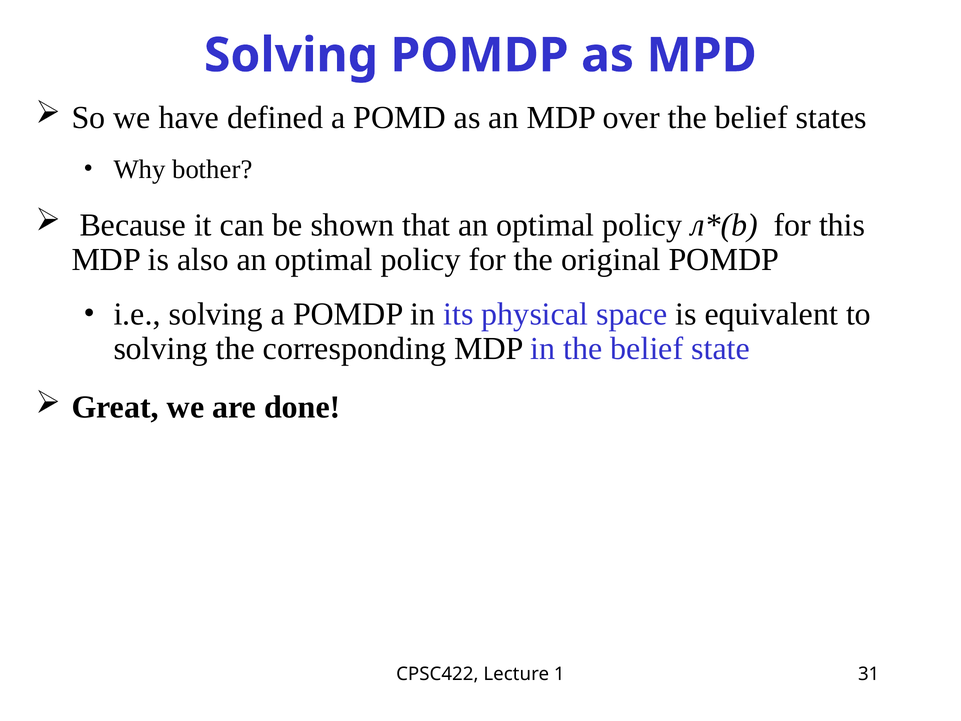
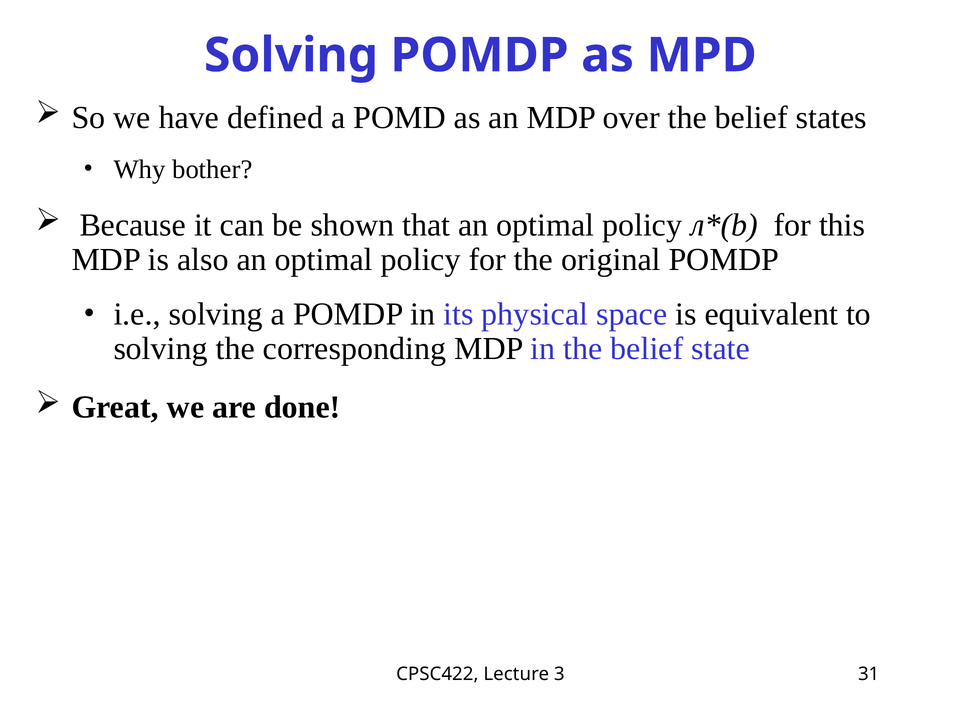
1: 1 -> 3 (559, 674)
